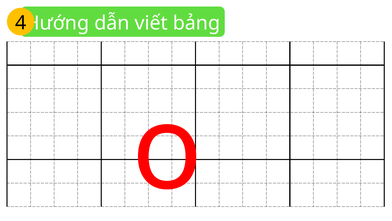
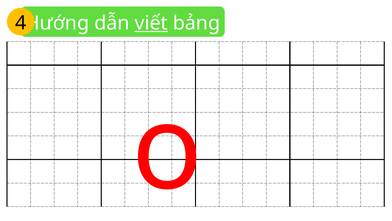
viết underline: none -> present (151, 23)
